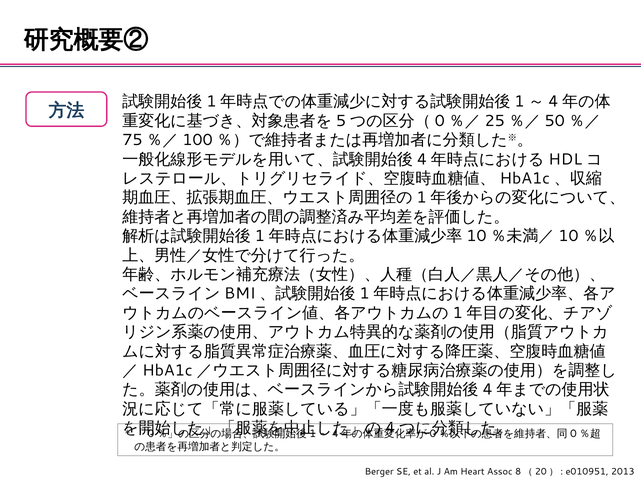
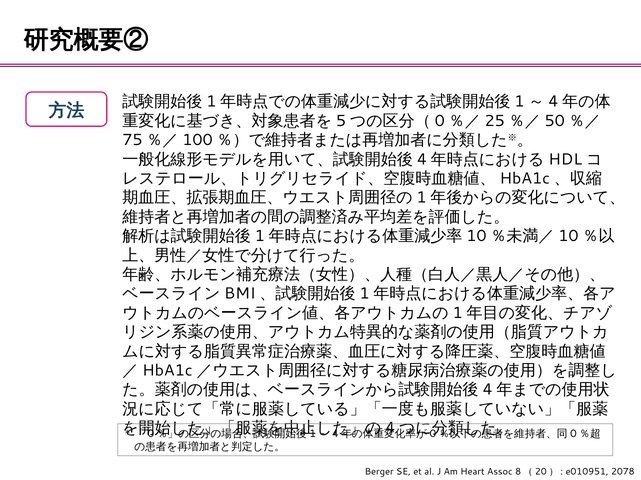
2013: 2013 -> 2078 (623, 472)
